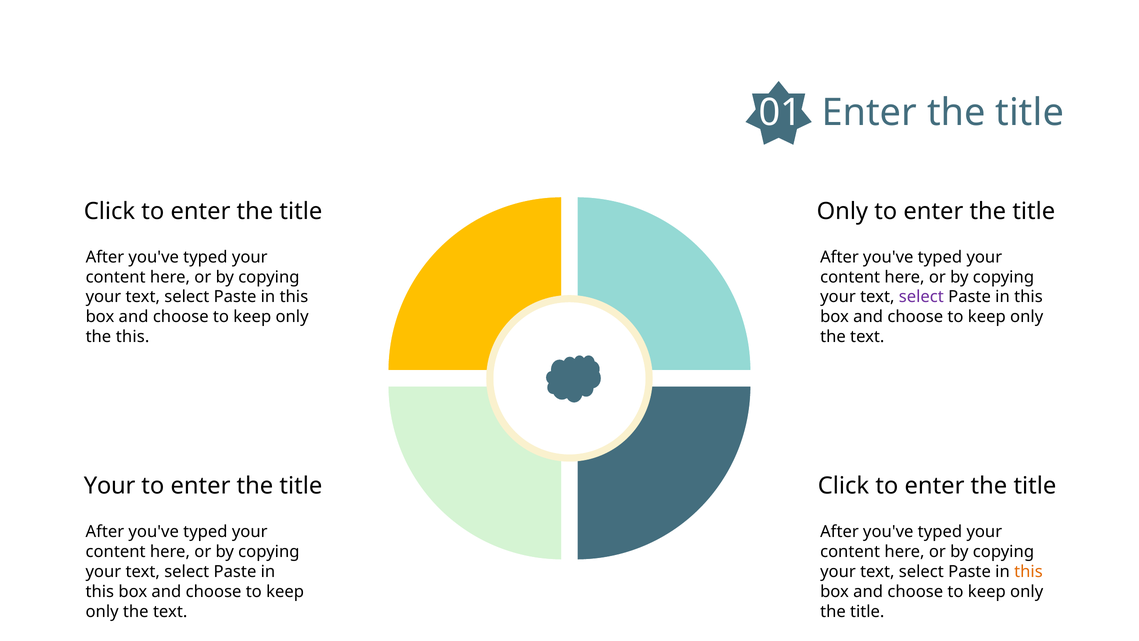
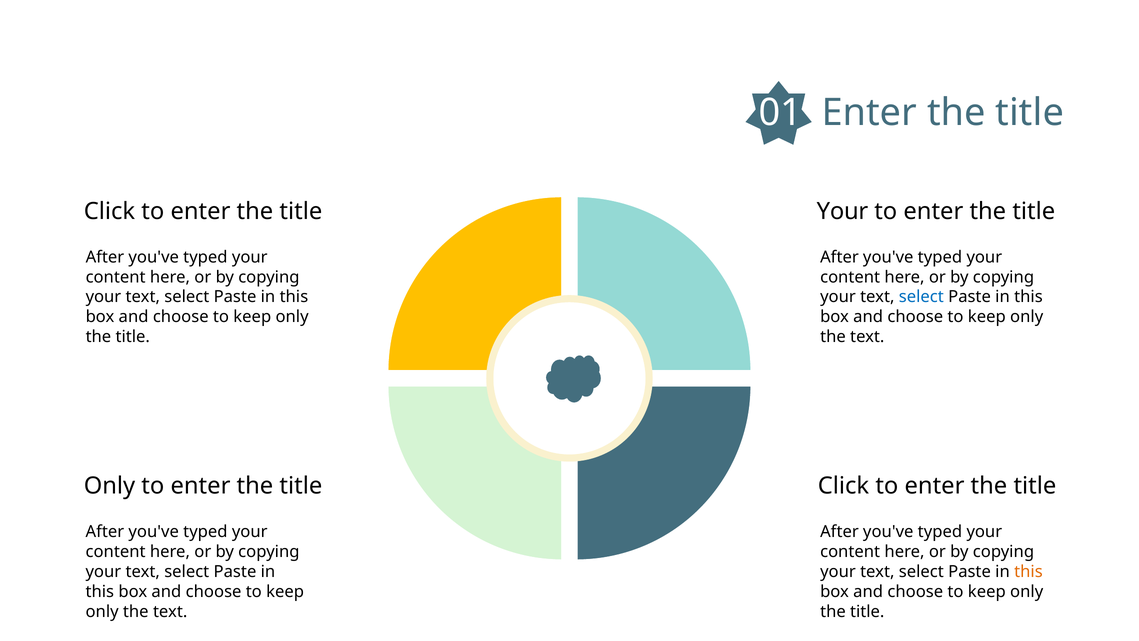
Only: Only -> Your (843, 211)
select colour: purple -> blue (921, 297)
this: this -> title (133, 337)
Your: Your -> Only (109, 486)
